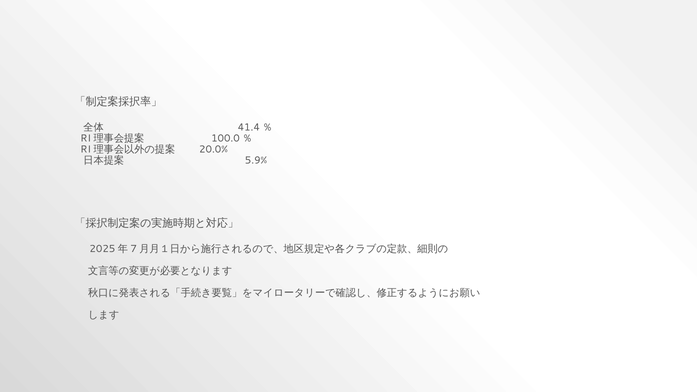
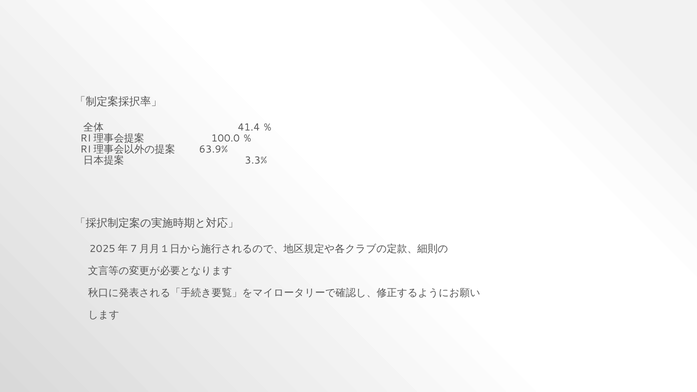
20.0%: 20.0% -> 63.9% (214, 149)
5.9%: 5.9% -> 3.3% (256, 160)
